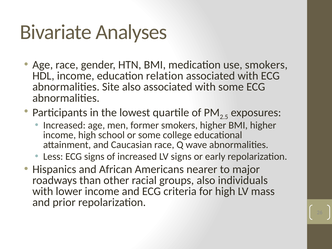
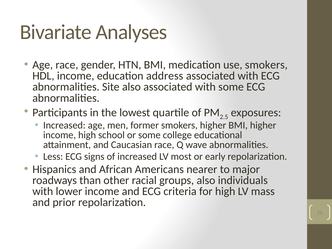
relation: relation -> address (165, 76)
LV signs: signs -> most (181, 157)
